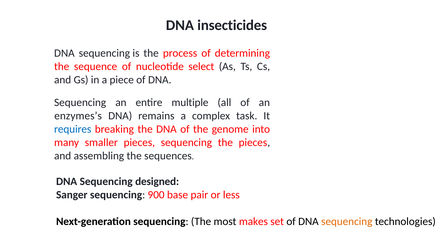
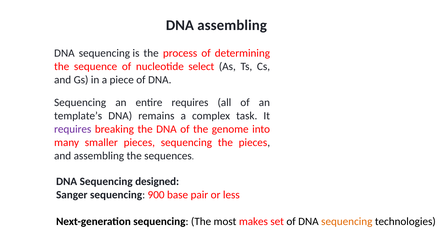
DNA insecticides: insecticides -> assembling (232, 25)
entire multiple: multiple -> requires (190, 103)
enzymes’s: enzymes’s -> template’s (78, 116)
requires colour: blue -> purple (73, 129)
